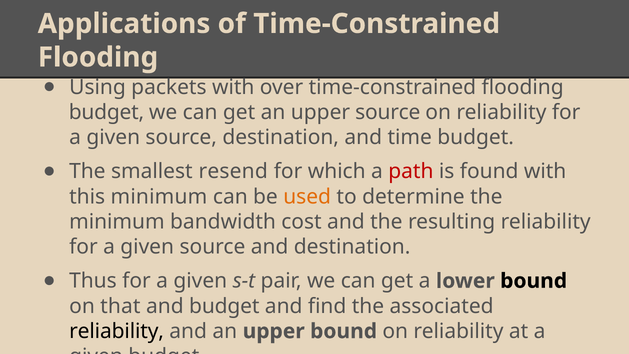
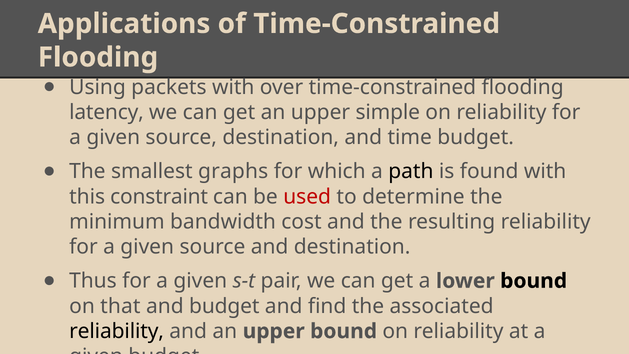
budget: budget -> latency (106, 112)
upper source: source -> simple (388, 112)
resend: resend -> graphs (233, 171)
path colour: red -> black (411, 171)
this minimum: minimum -> constraint (159, 197)
used colour: orange -> red (307, 197)
